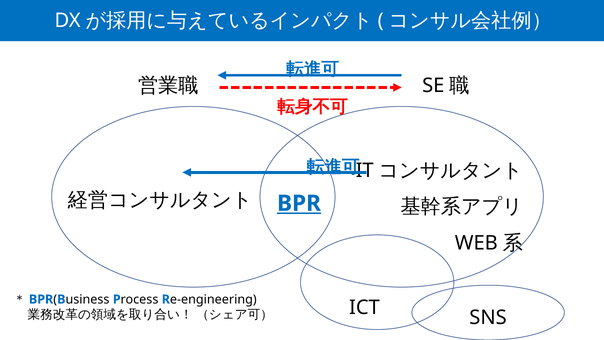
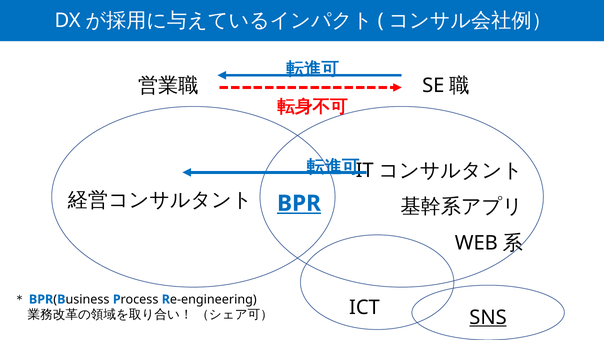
SNS underline: none -> present (488, 317)
